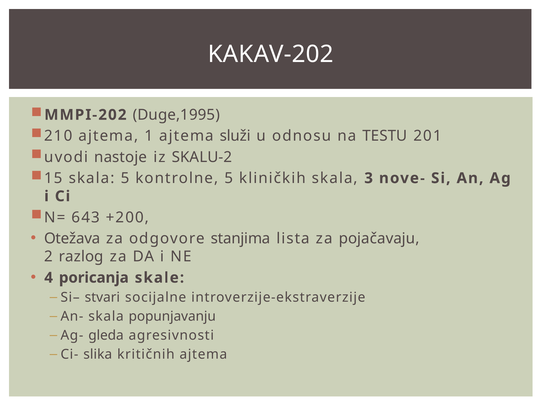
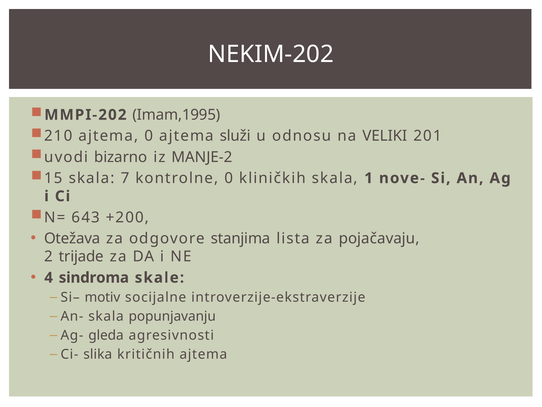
KAKAV-202: KAKAV-202 -> NEKIM-202 (271, 54)
Duge,1995: Duge,1995 -> Imam,1995 (177, 115)
ajtema 1: 1 -> 0 (149, 136)
TESTU: TESTU -> VELIKI (385, 136)
nastoje: nastoje -> bizarno (121, 157)
SKALU-2: SKALU-2 -> MANJE-2 (202, 157)
skala 5: 5 -> 7 (125, 178)
kontrolne 5: 5 -> 0 (229, 178)
3: 3 -> 1 (369, 178)
razlog: razlog -> trijade (81, 256)
poricanja: poricanja -> sindroma (94, 277)
stvari: stvari -> motiv (102, 297)
